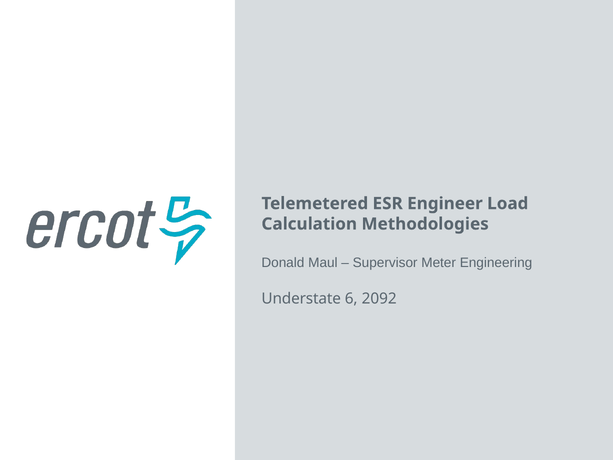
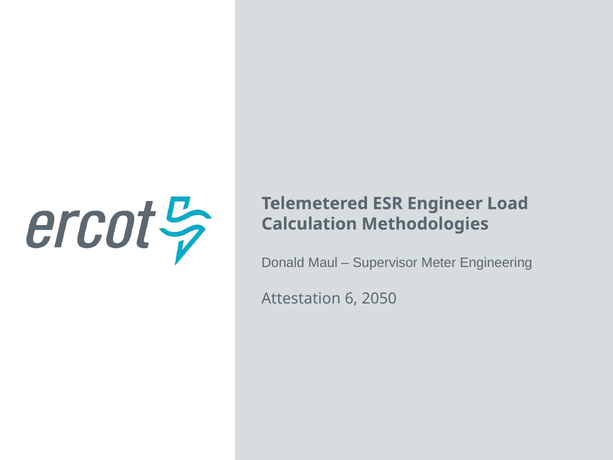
Understate: Understate -> Attestation (301, 298)
2092: 2092 -> 2050 (379, 298)
